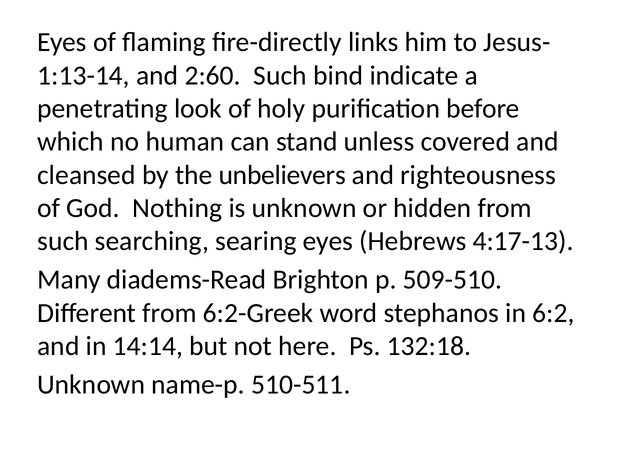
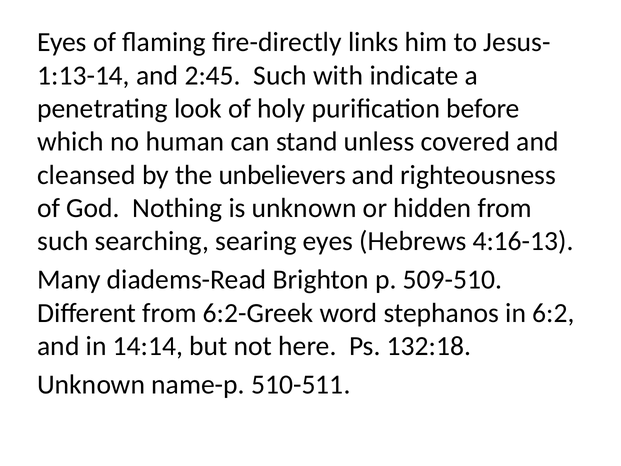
2:60: 2:60 -> 2:45 (213, 75)
bind: bind -> with (338, 75)
4:17-13: 4:17-13 -> 4:16-13 (523, 241)
